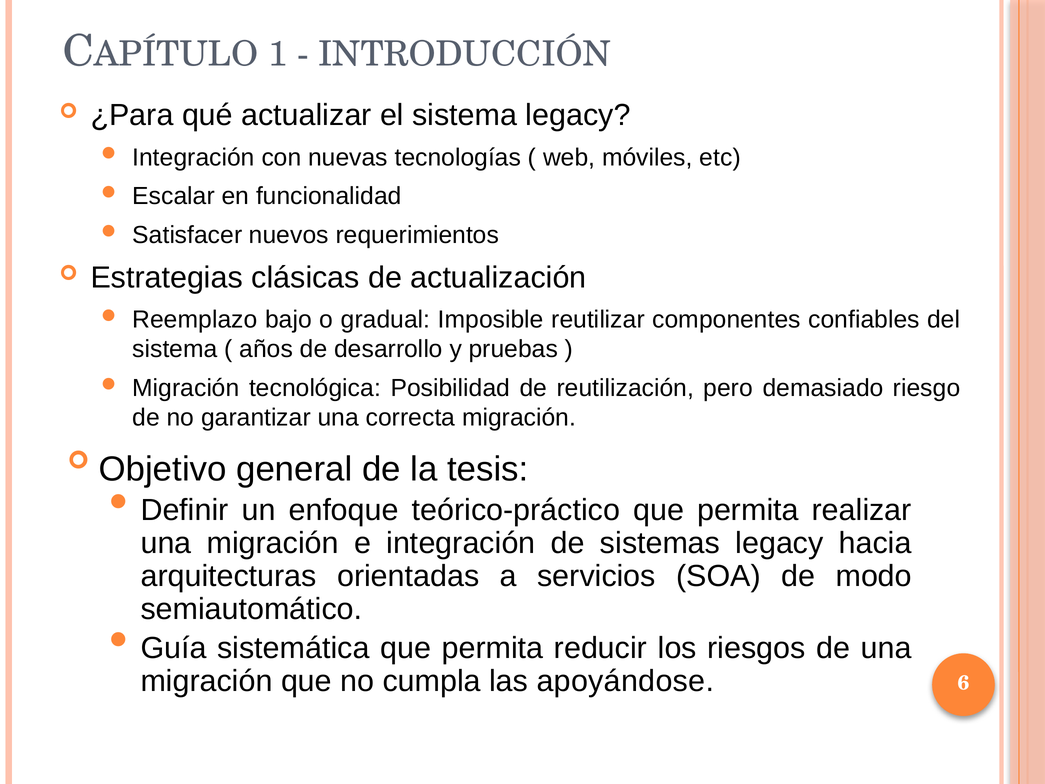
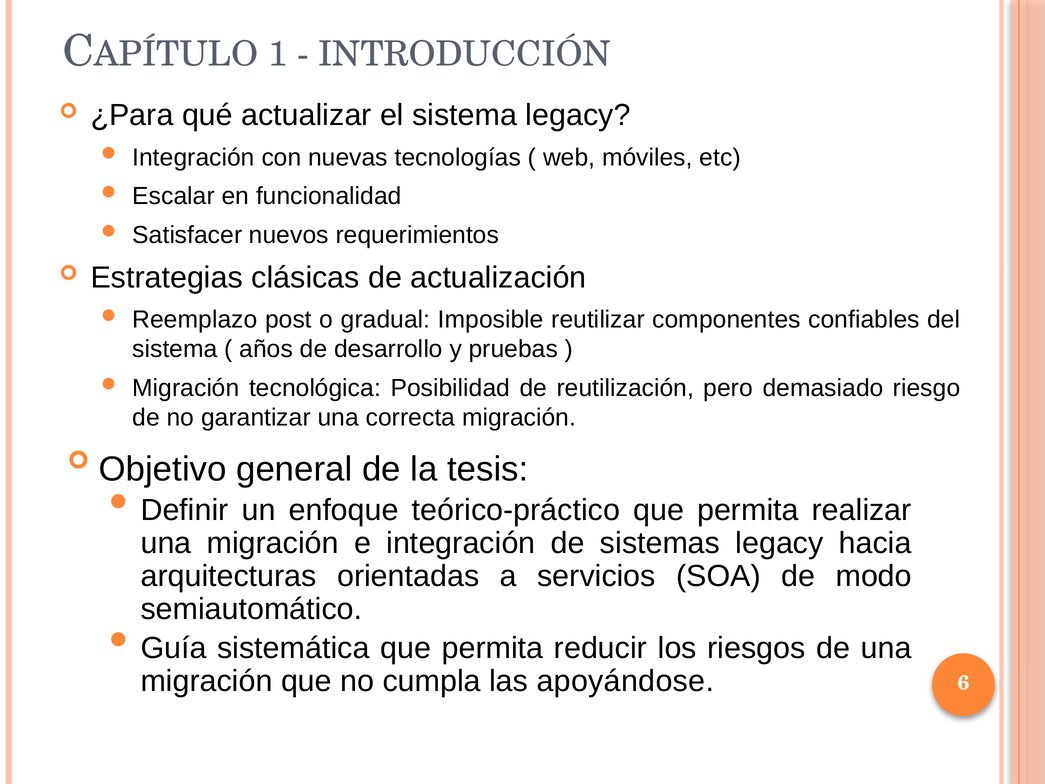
bajo: bajo -> post (288, 319)
